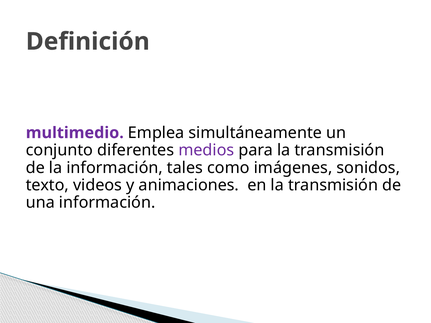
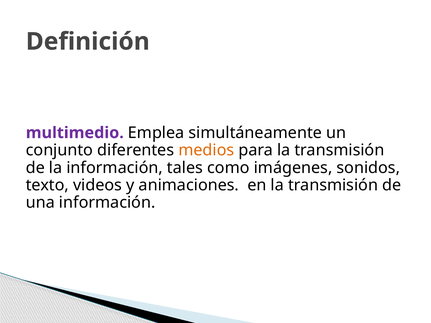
medios colour: purple -> orange (206, 150)
